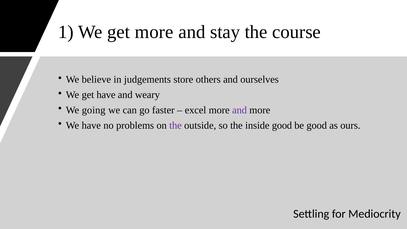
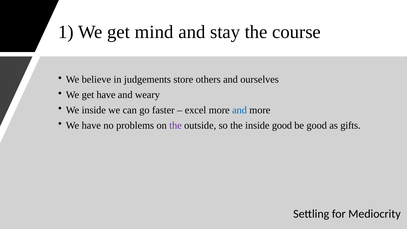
get more: more -> mind (154, 32)
We going: going -> inside (94, 110)
and colour: purple -> blue (240, 110)
ours: ours -> gifts (350, 125)
